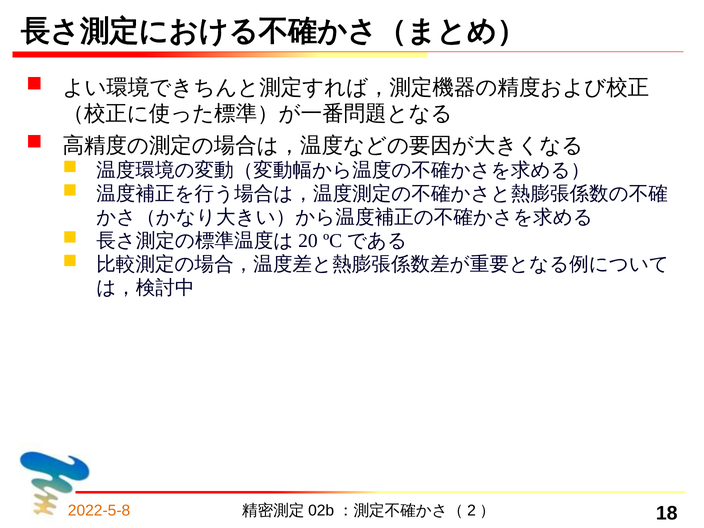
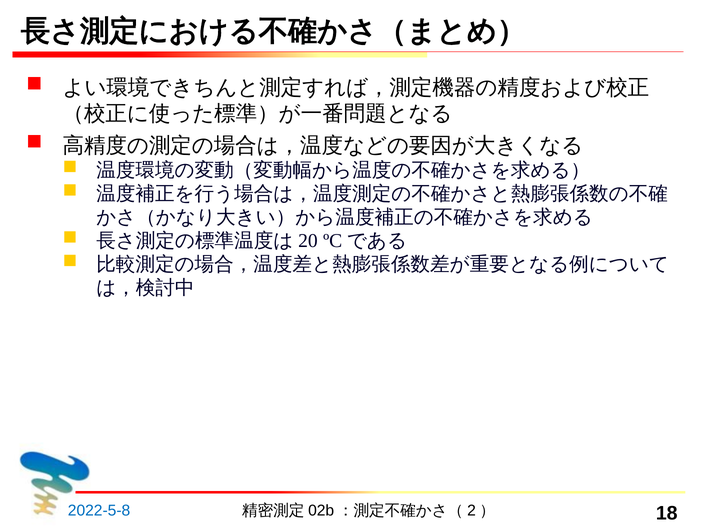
2022-5-8 colour: orange -> blue (99, 511)
